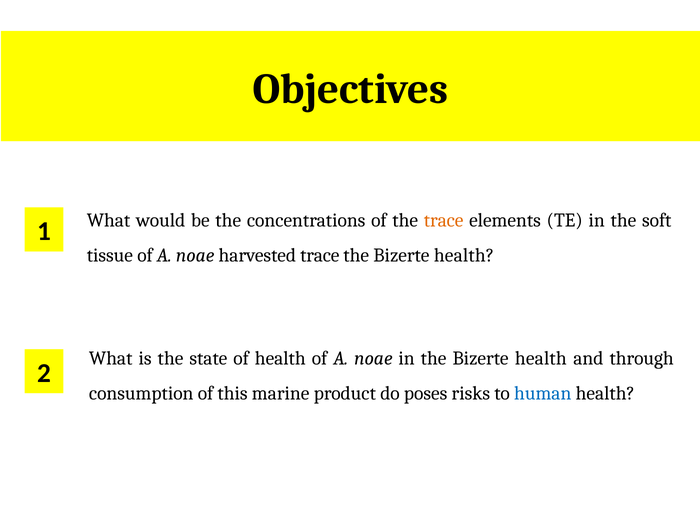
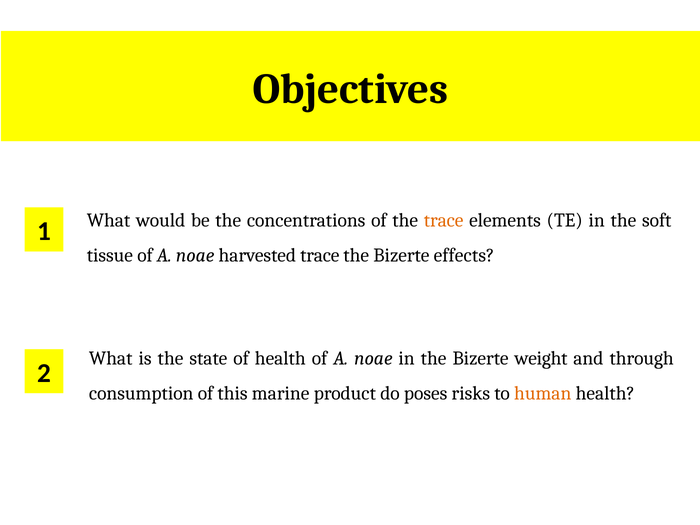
health: health -> effects (464, 256)
in the Bizerte health: health -> weight (541, 358)
human colour: blue -> orange (543, 393)
